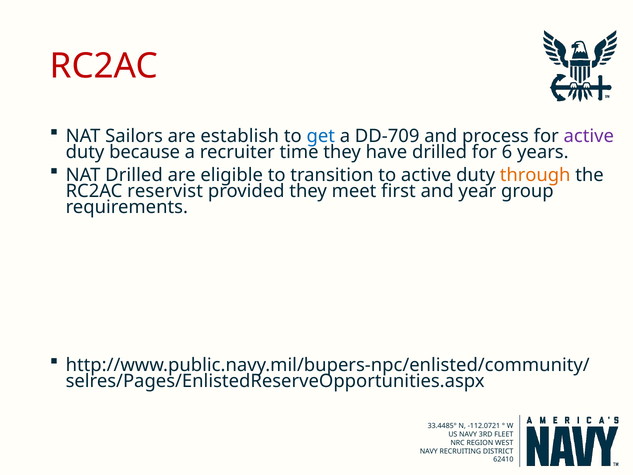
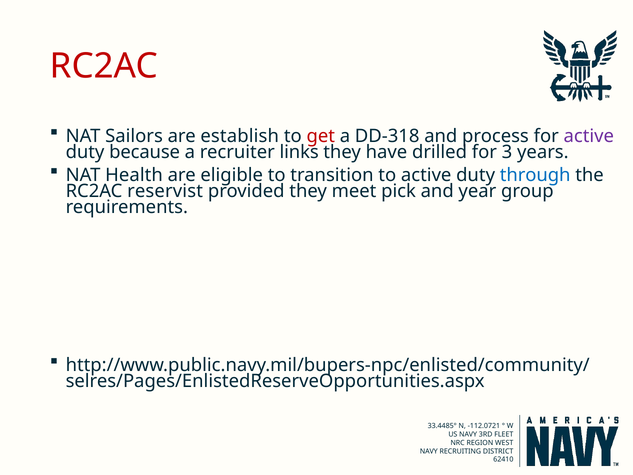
get colour: blue -> red (321, 136)
DD-709: DD-709 -> DD-318 (387, 136)
time: time -> links (299, 152)
6: 6 -> 3 (507, 152)
NAT Drilled: Drilled -> Health (134, 175)
through colour: orange -> blue (535, 175)
first: first -> pick (399, 191)
